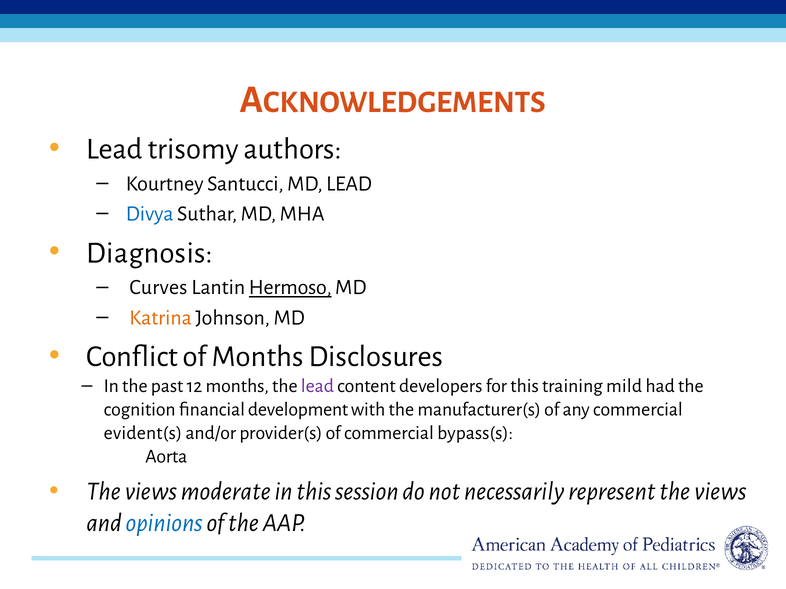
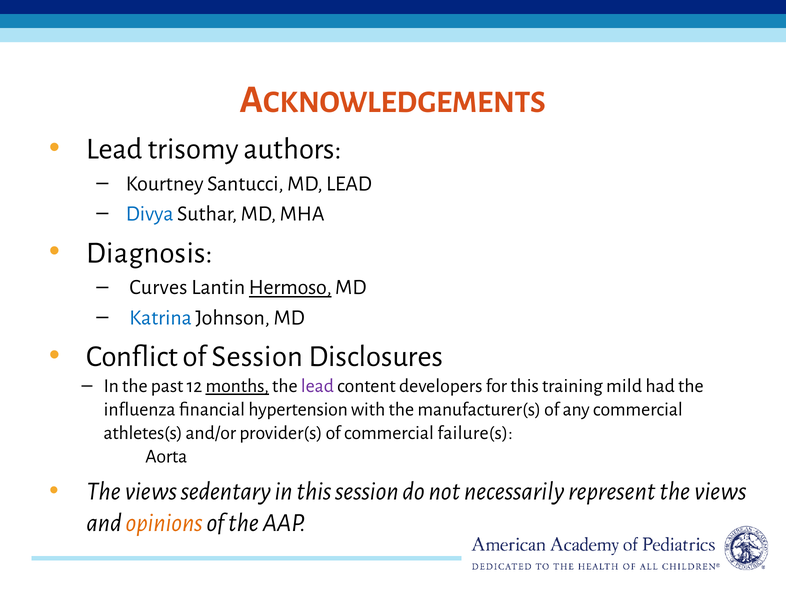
Katrina colour: orange -> blue (161, 318)
of Months: Months -> Session (258, 357)
months underline: none -> present (237, 386)
cognition: cognition -> influenza (140, 410)
development: development -> hypertension (298, 410)
evident(s: evident(s -> athletes(s (143, 433)
bypass(s: bypass(s -> failure(s (475, 433)
moderate: moderate -> sedentary (226, 492)
opinions colour: blue -> orange (164, 523)
